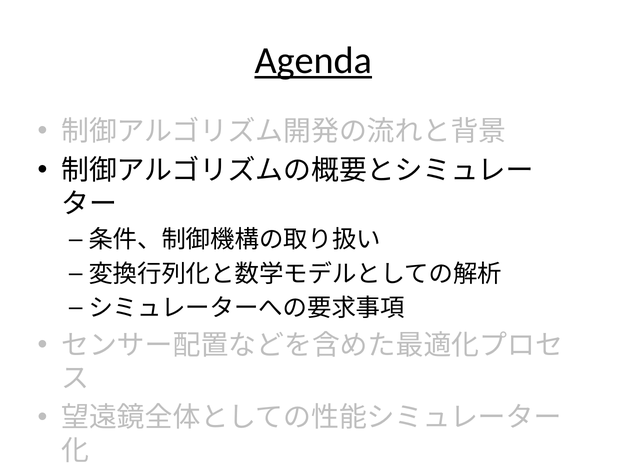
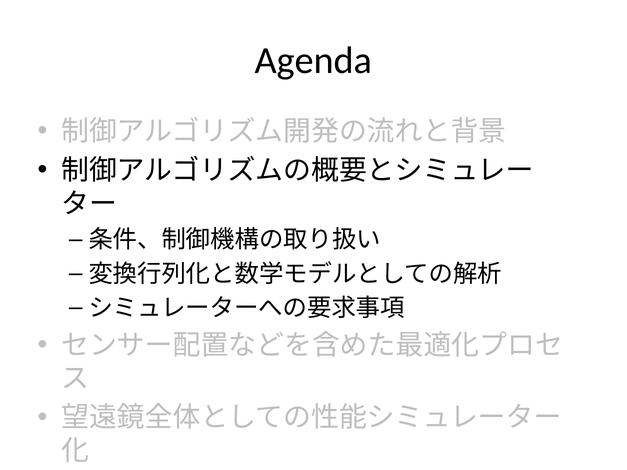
Agenda underline: present -> none (313, 61)
